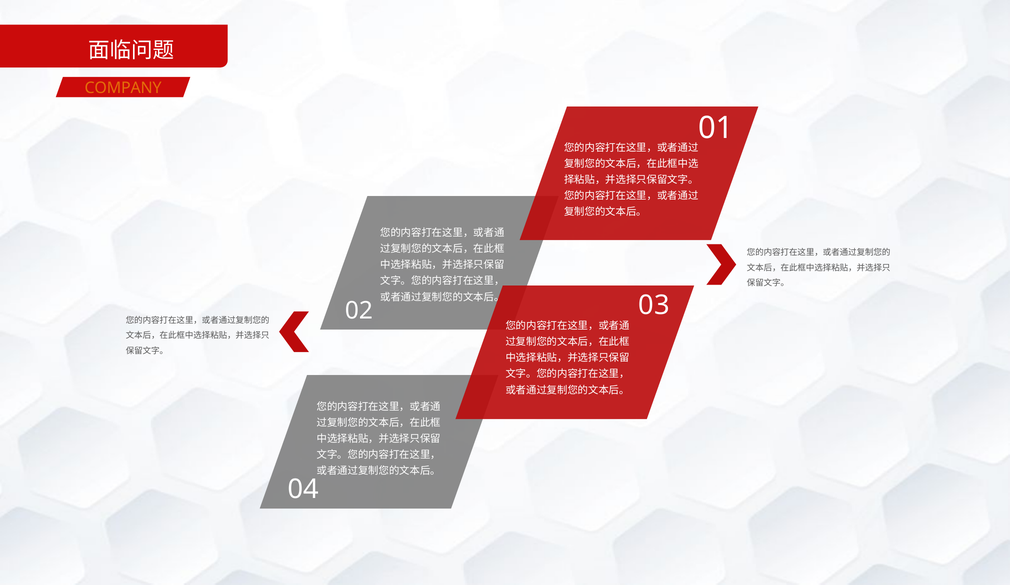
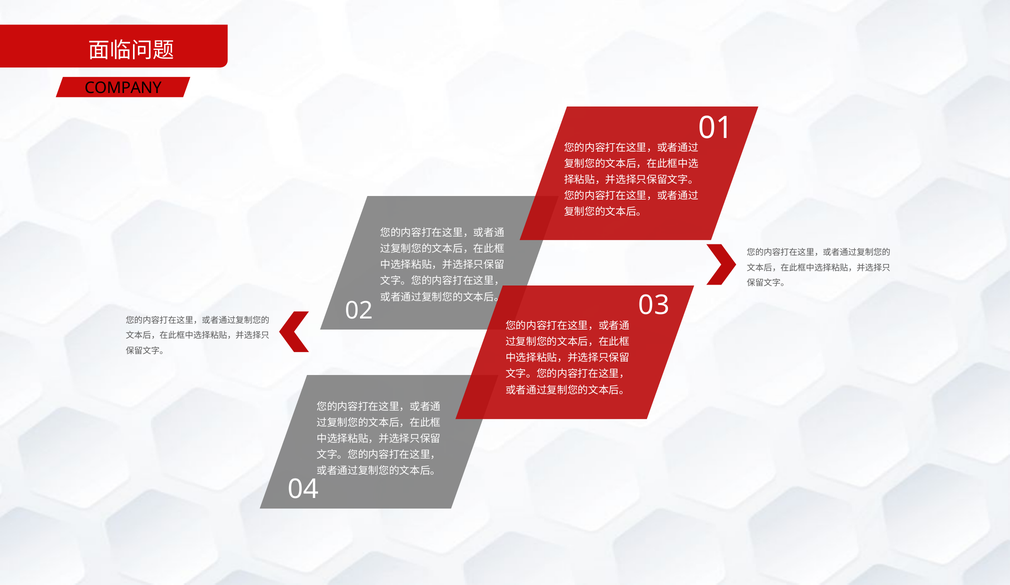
COMPANY colour: orange -> black (123, 88)
